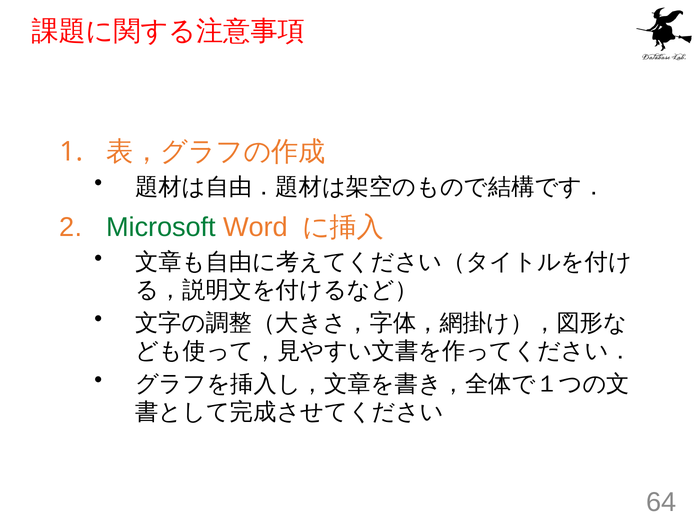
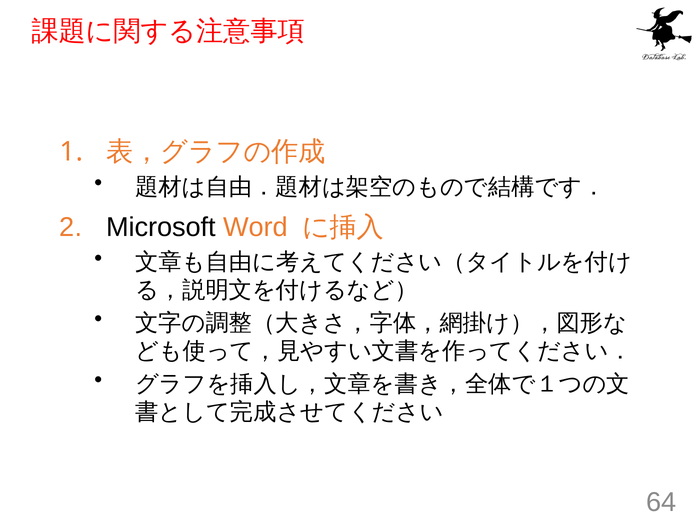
Microsoft colour: green -> black (161, 227)
